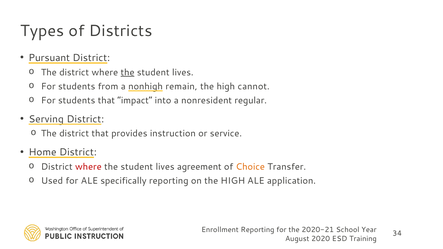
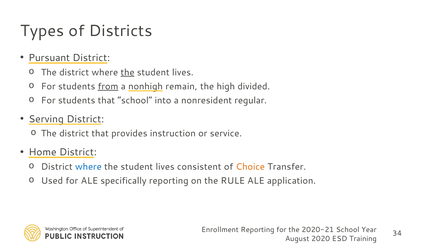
from underline: none -> present (108, 86)
cannot: cannot -> divided (254, 86)
that impact: impact -> school (135, 100)
where colour: red -> blue (88, 167)
agreement: agreement -> consistent (199, 167)
on the HIGH: HIGH -> RULE (233, 181)
